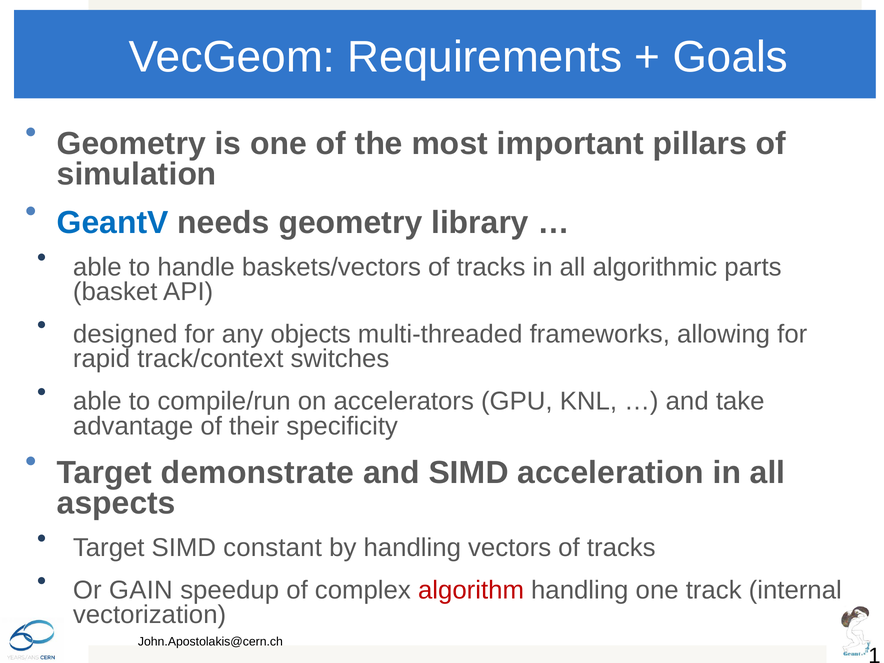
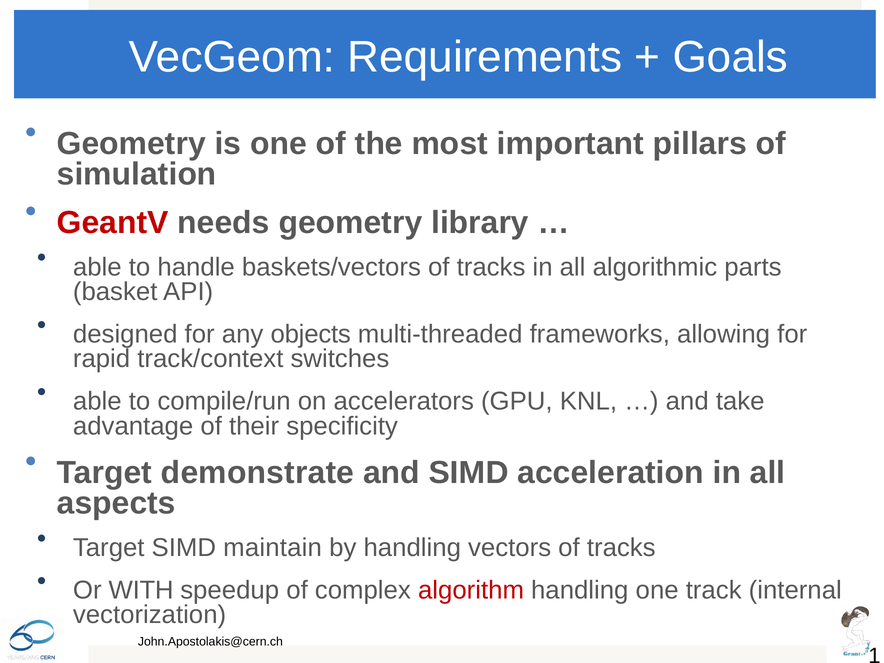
GeantV colour: blue -> red (113, 223)
constant: constant -> maintain (273, 548)
GAIN: GAIN -> WITH (141, 590)
